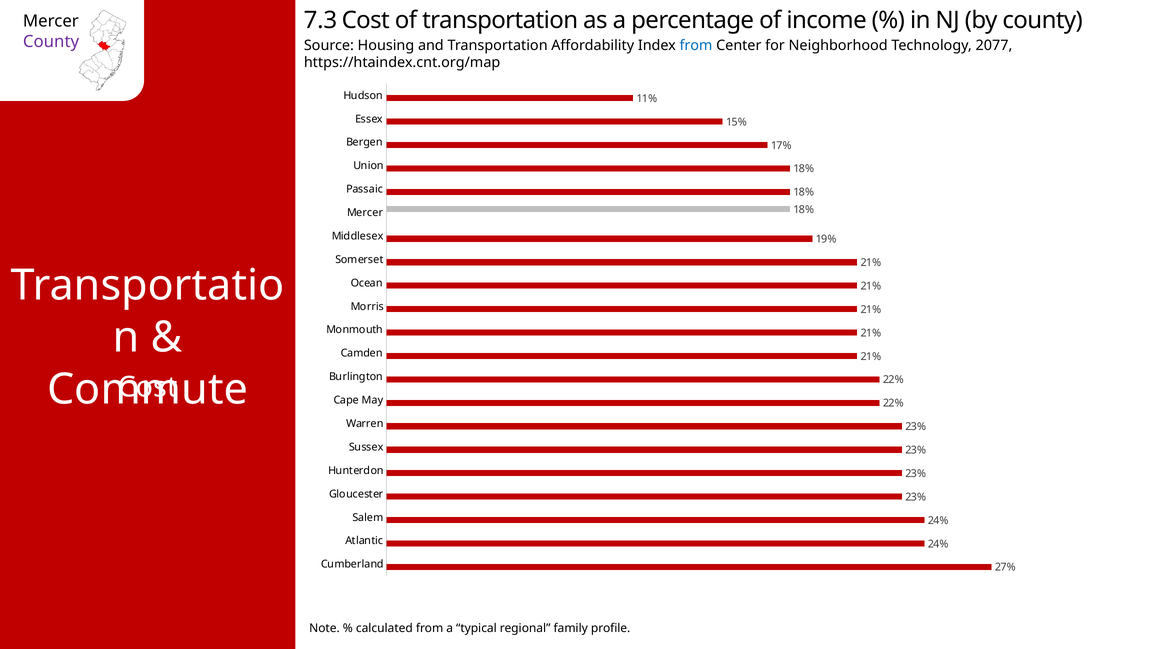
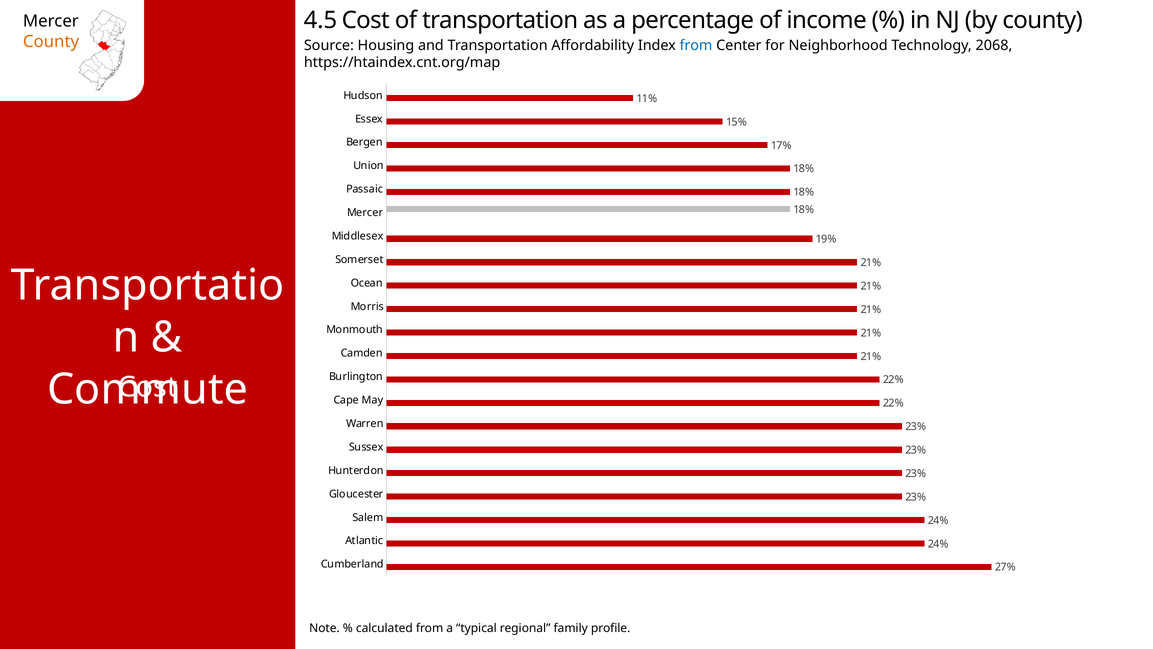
7.3: 7.3 -> 4.5 (320, 20)
County colour: purple -> orange (51, 42)
2077: 2077 -> 2068 (994, 45)
